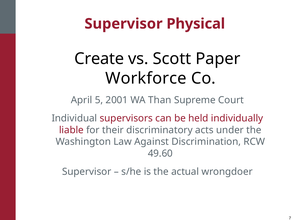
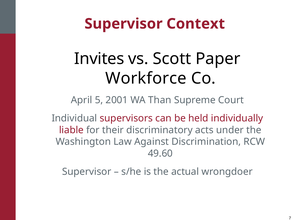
Physical: Physical -> Context (196, 24)
Create: Create -> Invites (99, 59)
